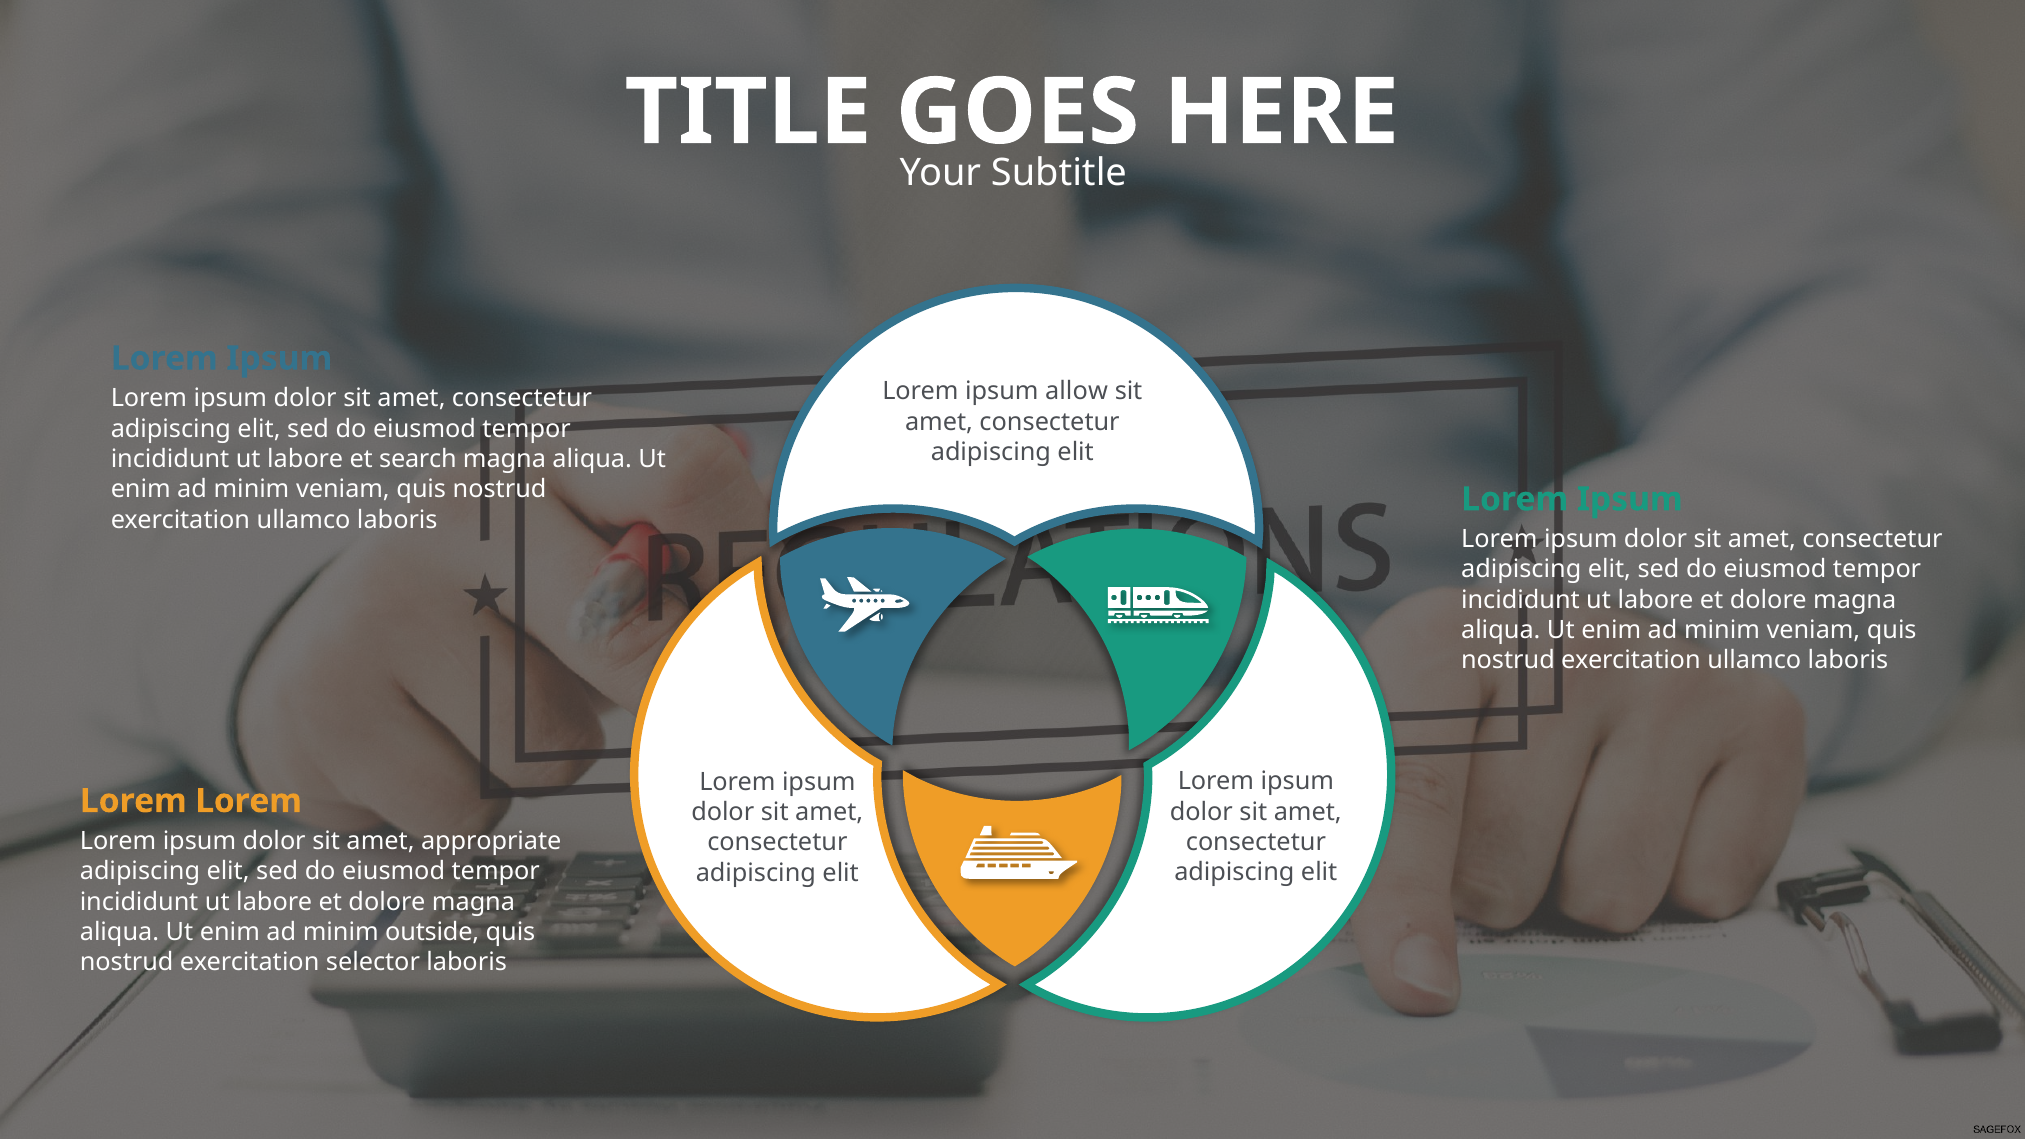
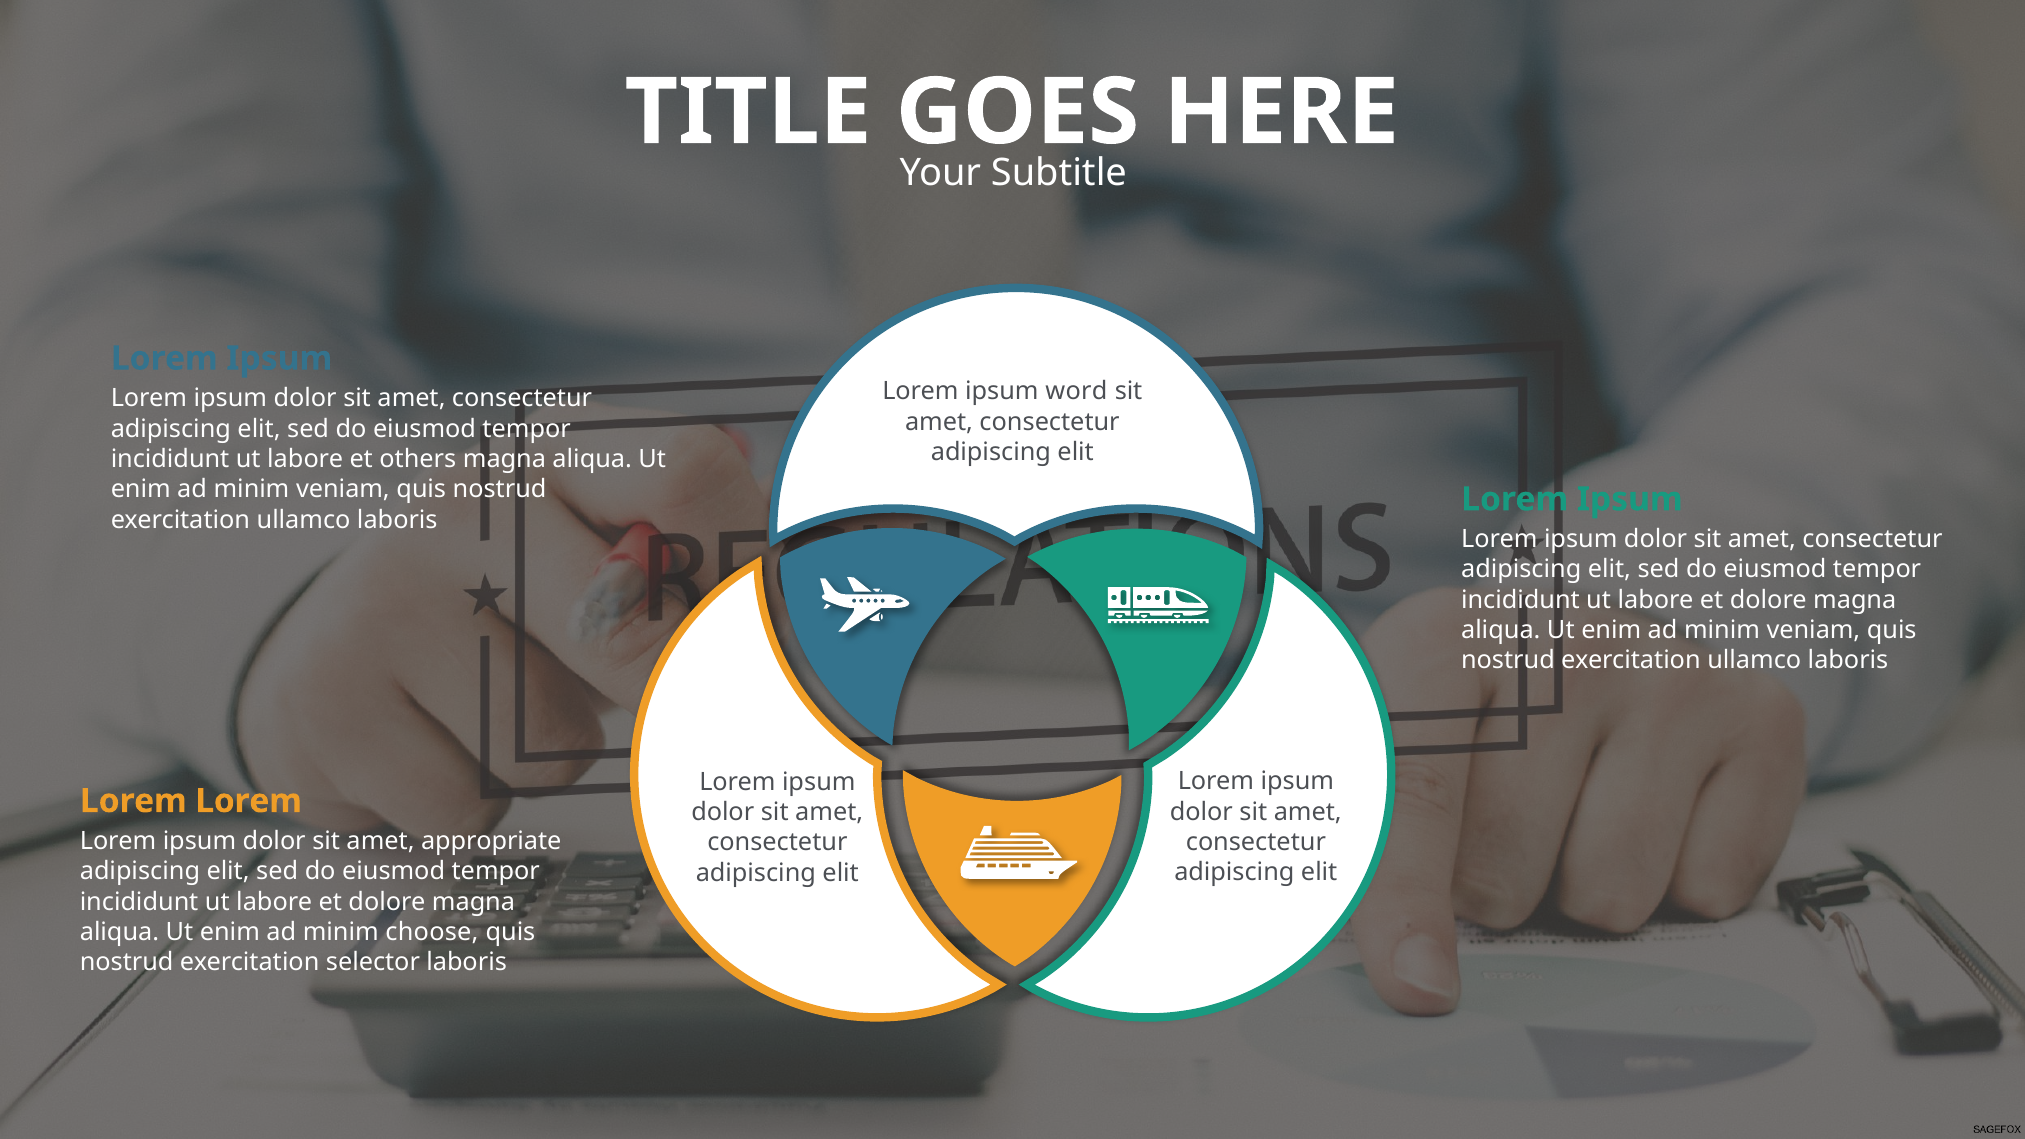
allow: allow -> word (1076, 392)
search: search -> others (418, 459)
outside: outside -> choose (432, 932)
